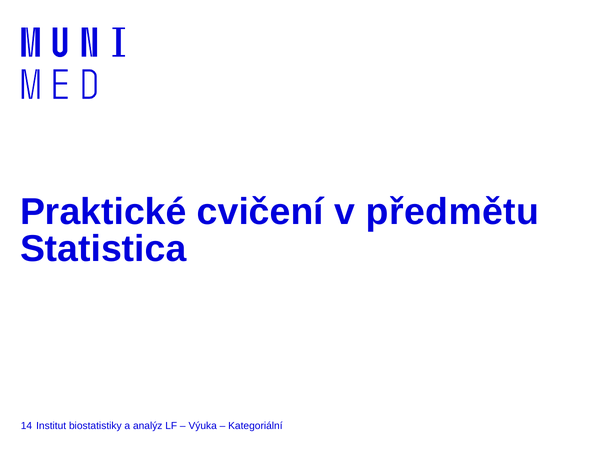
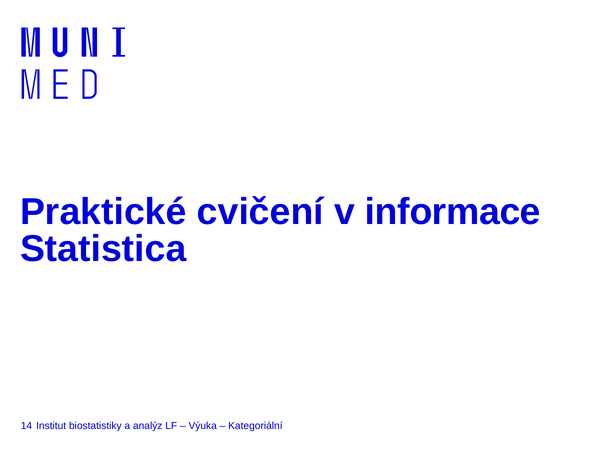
předmětu: předmětu -> informace (453, 212)
